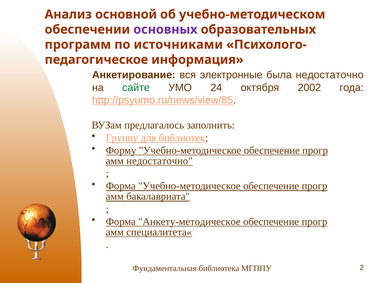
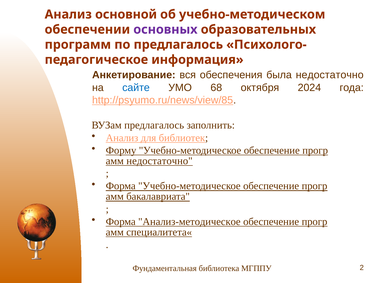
по источниками: источниками -> предлагалось (178, 45)
электронные: электронные -> обеспечения (231, 75)
сайте colour: green -> blue (136, 87)
24: 24 -> 68 (216, 87)
2002: 2002 -> 2024 (309, 87)
Группу: Группу -> Анализ (122, 138)
Анкету-методическое: Анкету-методическое -> Анализ-методическое (189, 221)
